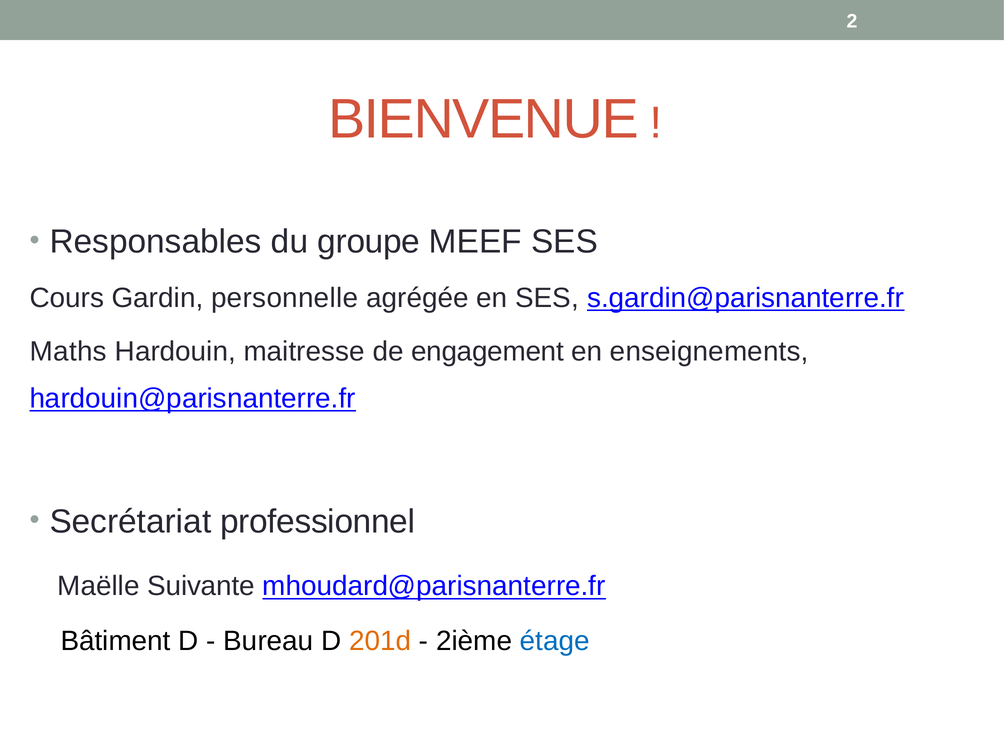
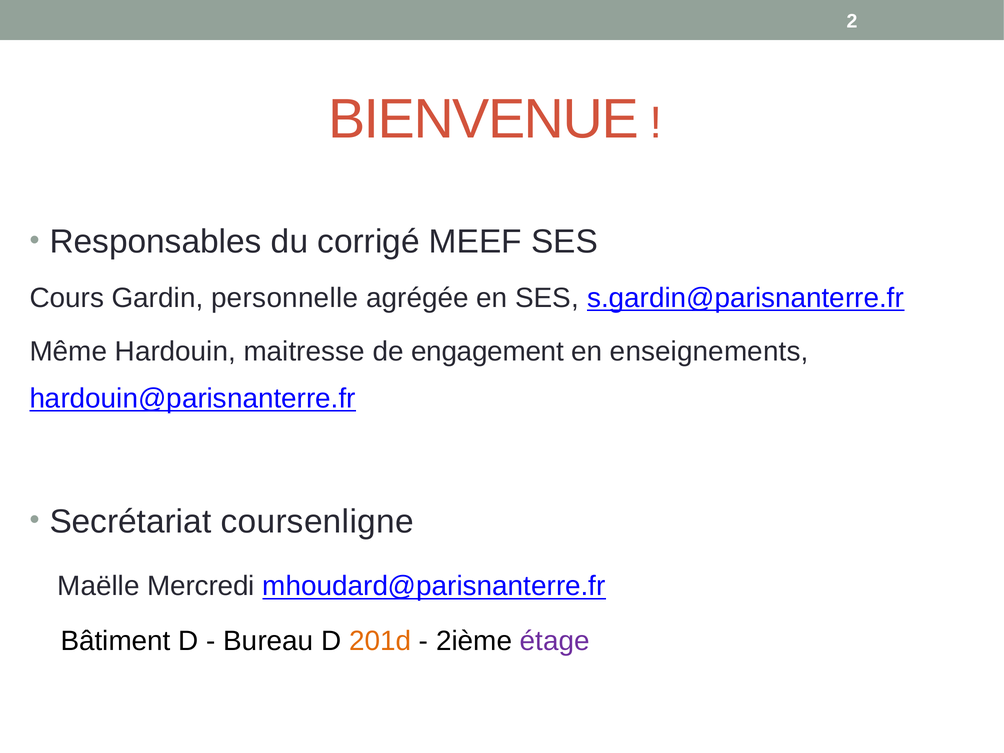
groupe: groupe -> corrigé (369, 242)
Maths: Maths -> Même (68, 352)
professionnel: professionnel -> coursenligne (317, 522)
Suivante: Suivante -> Mercredi (201, 586)
étage colour: blue -> purple (555, 641)
